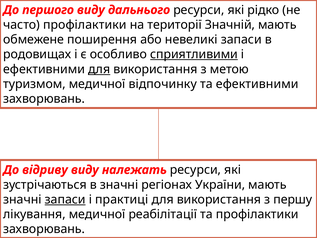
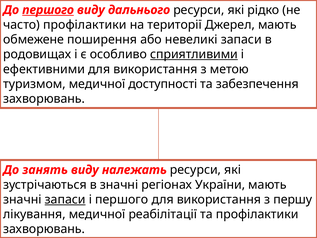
першого underline: none -> present (48, 10)
Значній: Значній -> Джерел (230, 25)
для underline: present -> none (99, 69)
відпочинку: відпочинку -> доступності (163, 84)
та ефективними: ефективними -> забезпечення (257, 84)
відриву: відриву -> занять (45, 170)
і практиці: практиці -> першого (122, 199)
